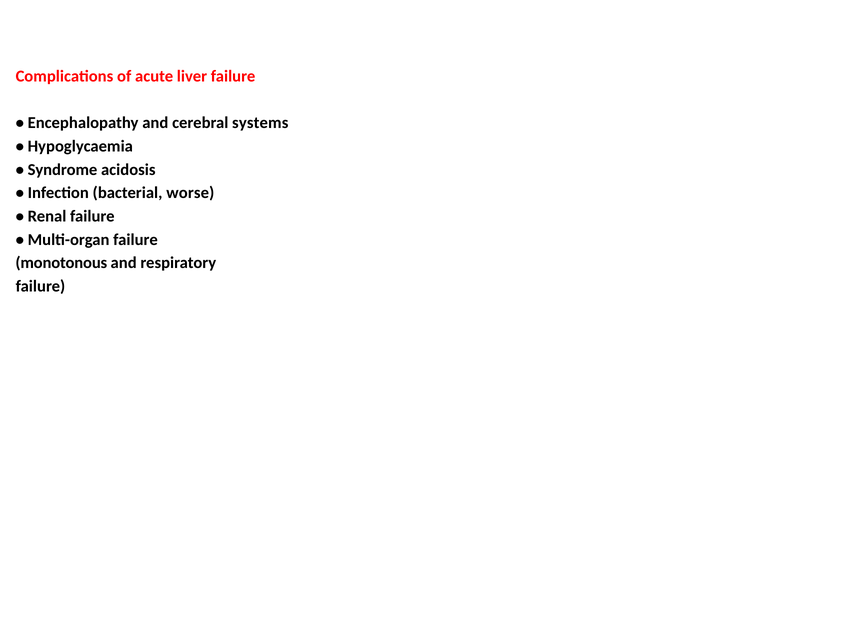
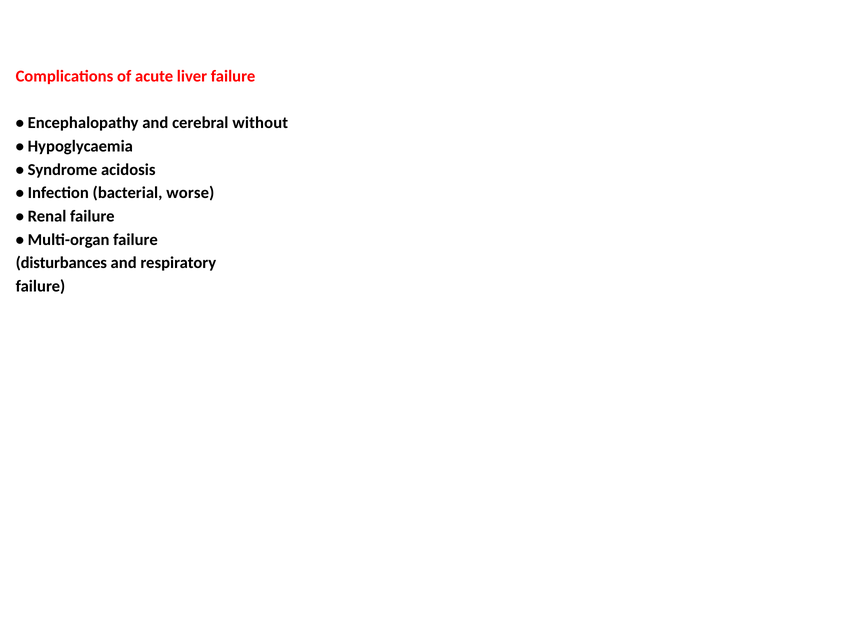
systems: systems -> without (260, 123)
monotonous: monotonous -> disturbances (61, 263)
